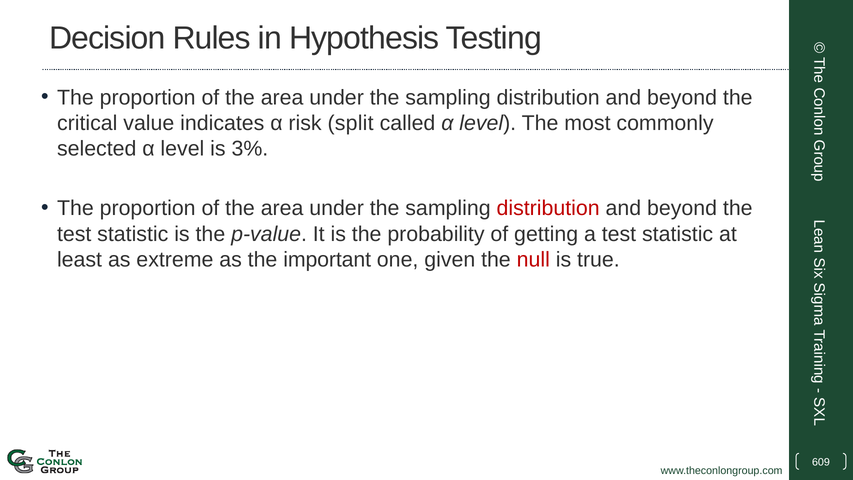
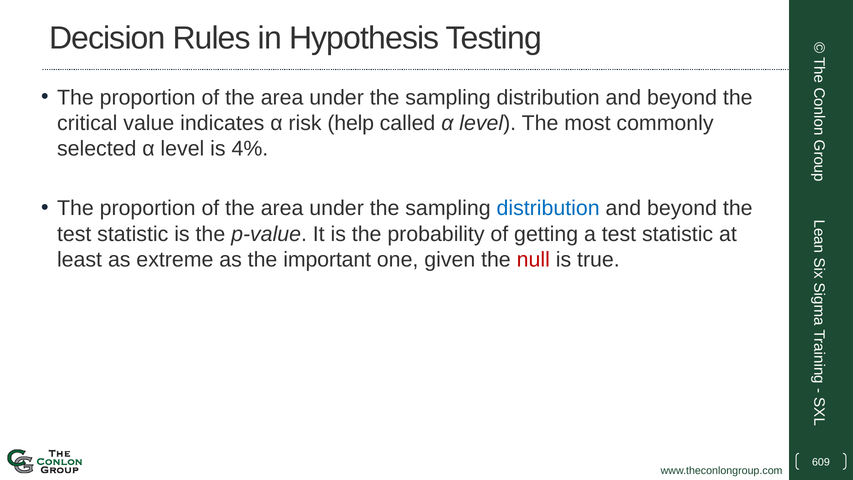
split: split -> help (351, 123)
3%: 3% -> 4% (250, 149)
distribution colour: red -> blue (548, 208)
